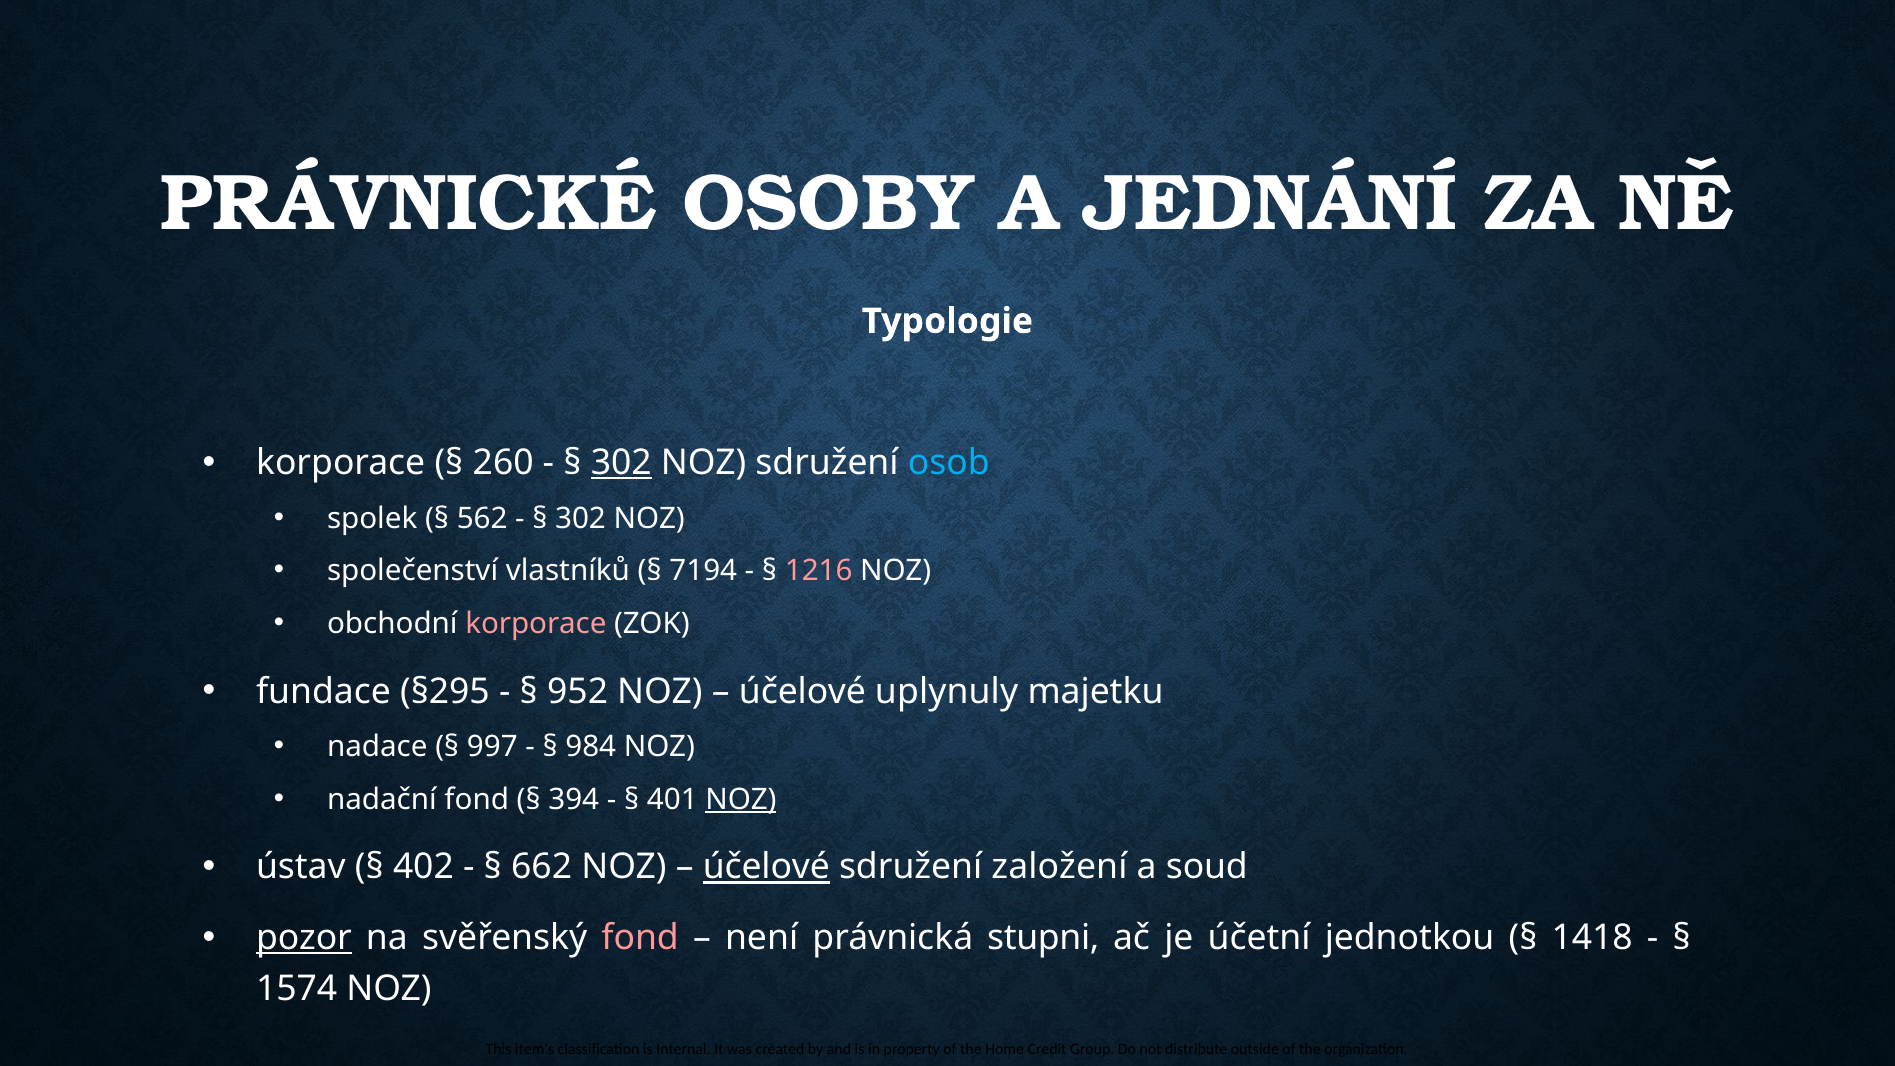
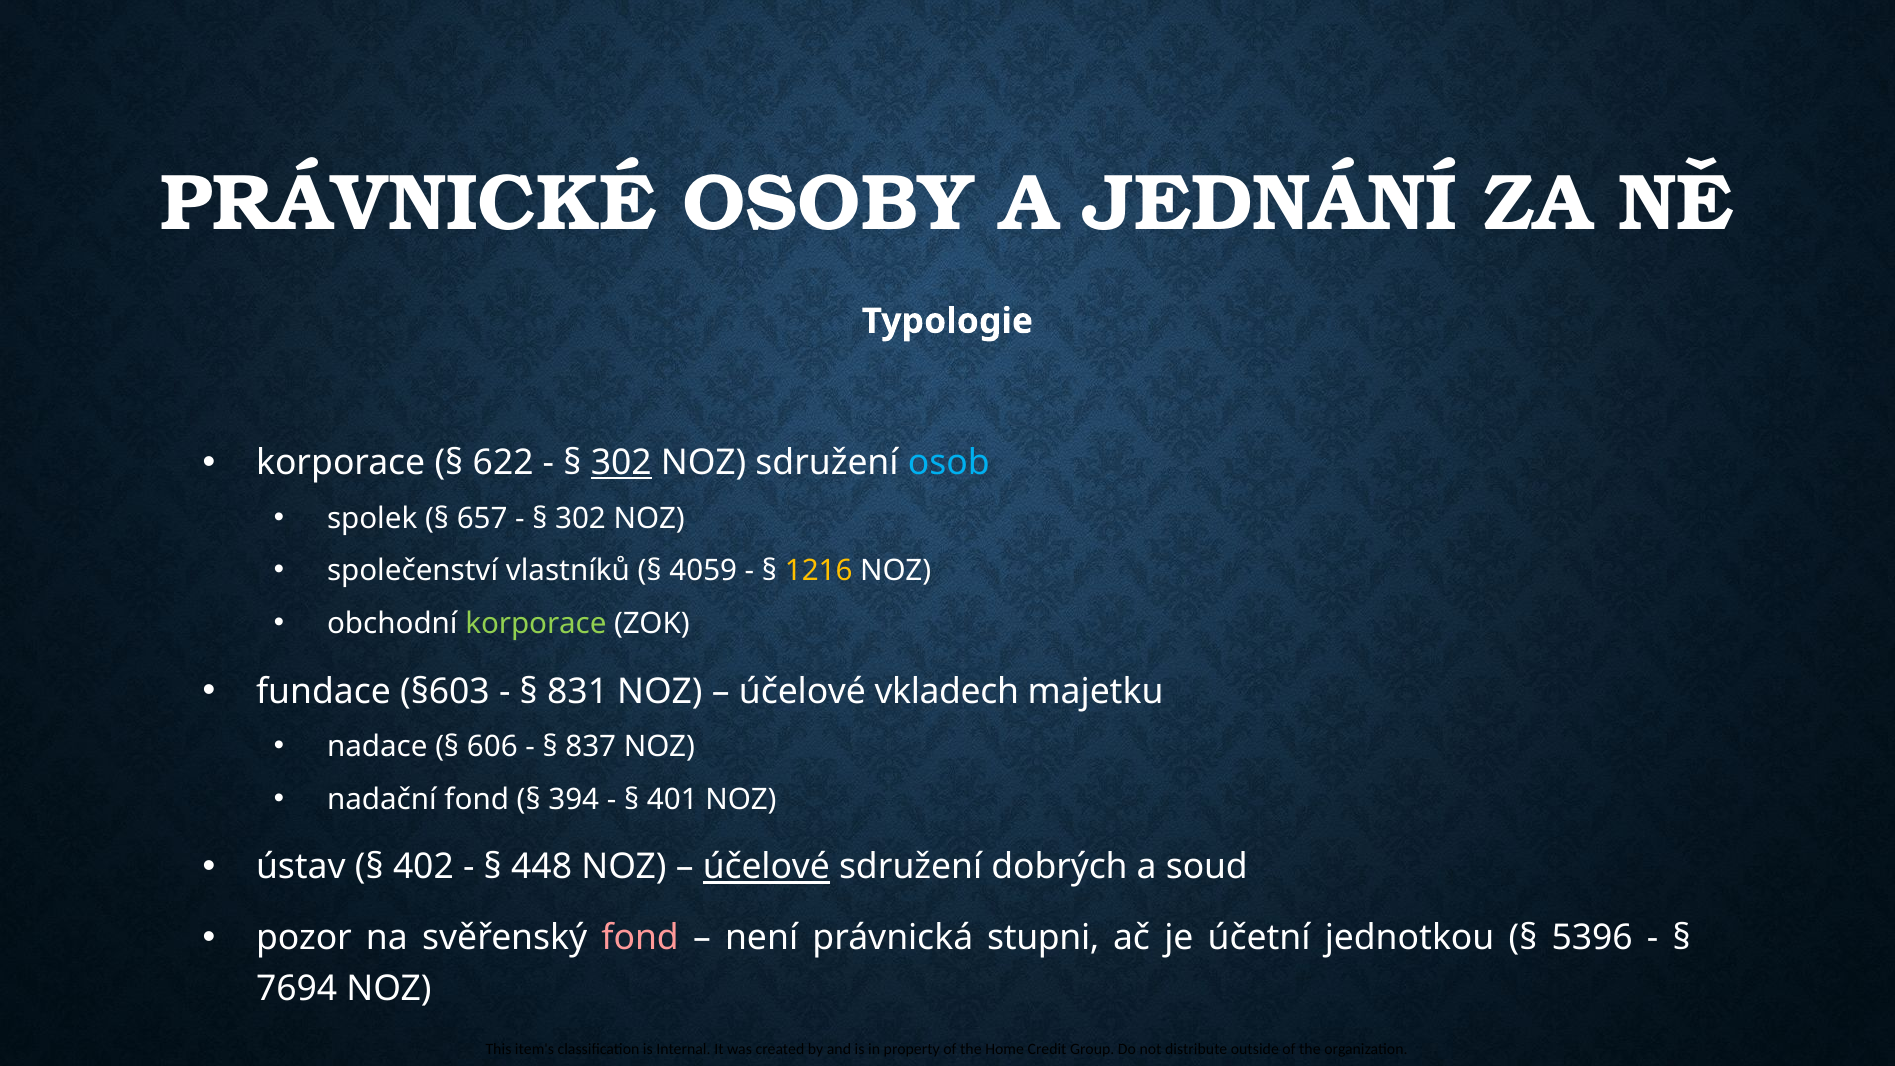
260: 260 -> 622 (503, 463)
562: 562 -> 657 (482, 519)
7194: 7194 -> 4059 (703, 571)
1216 colour: pink -> yellow (819, 571)
korporace colour: pink -> light green (536, 624)
§295: §295 -> §603 (445, 691)
952: 952 -> 831 (578, 691)
uplynuly: uplynuly -> vkladech (947, 691)
997: 997 -> 606 (492, 747)
984: 984 -> 837 (591, 747)
NOZ underline: present -> none (741, 799)
662: 662 -> 448 (542, 867)
založení: založení -> dobrých (1060, 867)
pozor underline: present -> none (304, 938)
1418: 1418 -> 5396 (1592, 938)
1574: 1574 -> 7694 (297, 989)
